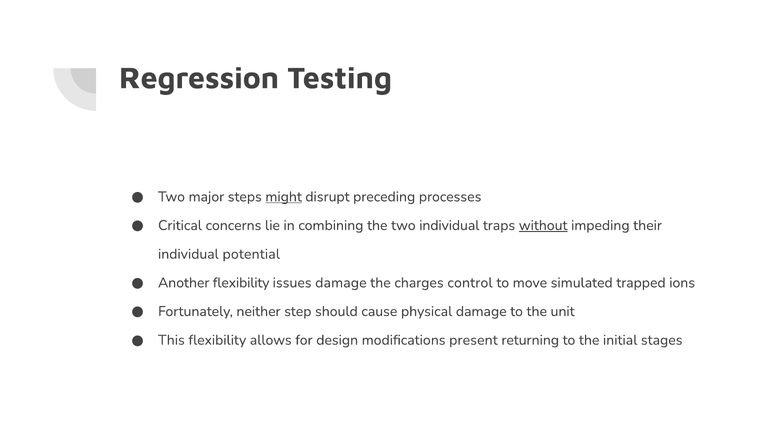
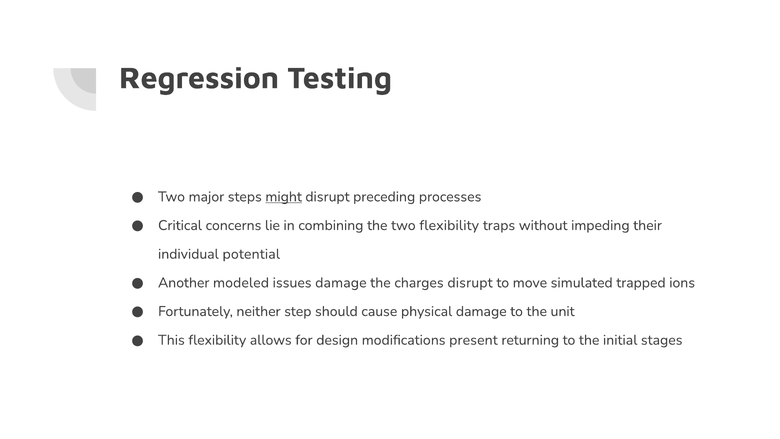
two individual: individual -> flexibility (449, 225)
without underline: present -> none (543, 225)
Another flexibility: flexibility -> modeled (241, 283)
charges control: control -> disrupt (470, 283)
